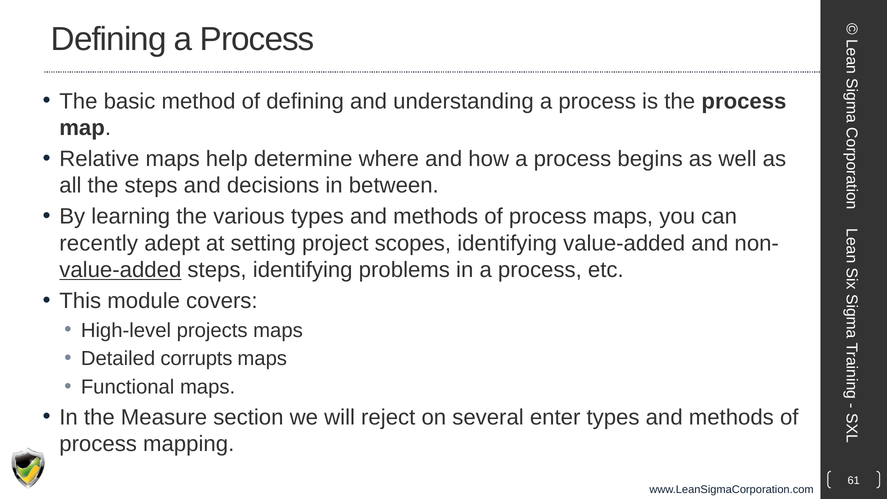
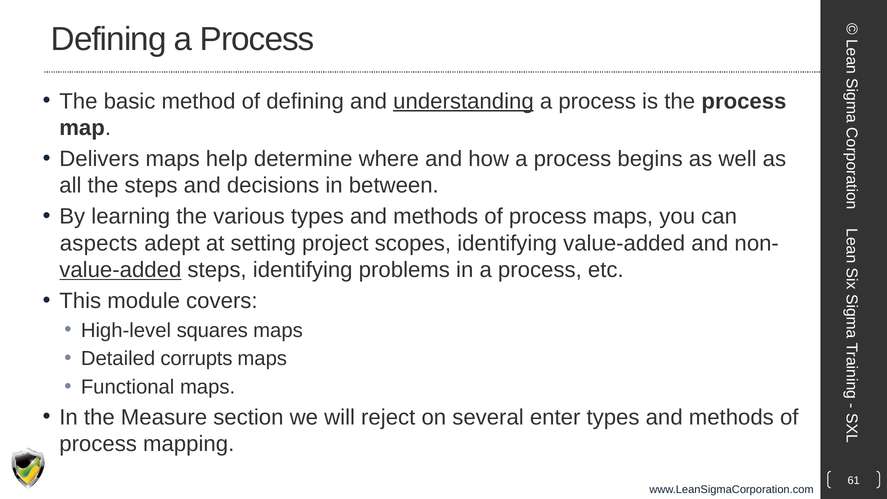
understanding underline: none -> present (463, 101)
Relative: Relative -> Delivers (99, 159)
recently: recently -> aspects (99, 243)
projects: projects -> squares (212, 330)
